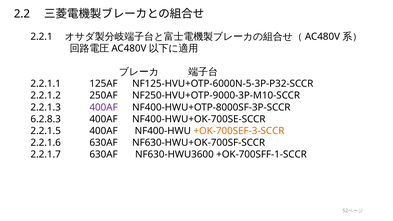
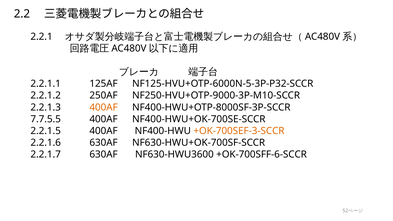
400AF colour: purple -> orange (104, 107)
6.2.8.3: 6.2.8.3 -> 7.7.5.5 (46, 119)
+OK-700SFF-1-SCCR: +OK-700SFF-1-SCCR -> +OK-700SFF-6-SCCR (262, 154)
